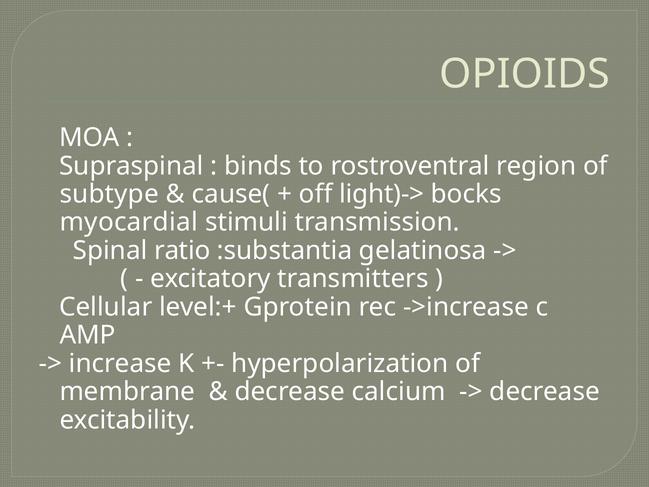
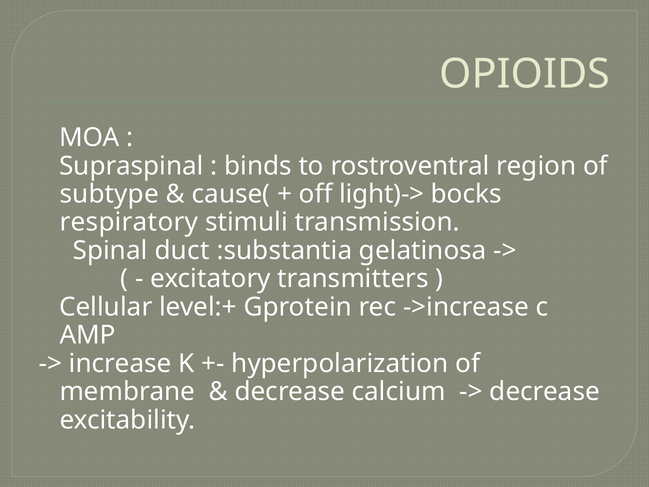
myocardial: myocardial -> respiratory (129, 222)
ratio: ratio -> duct (182, 250)
